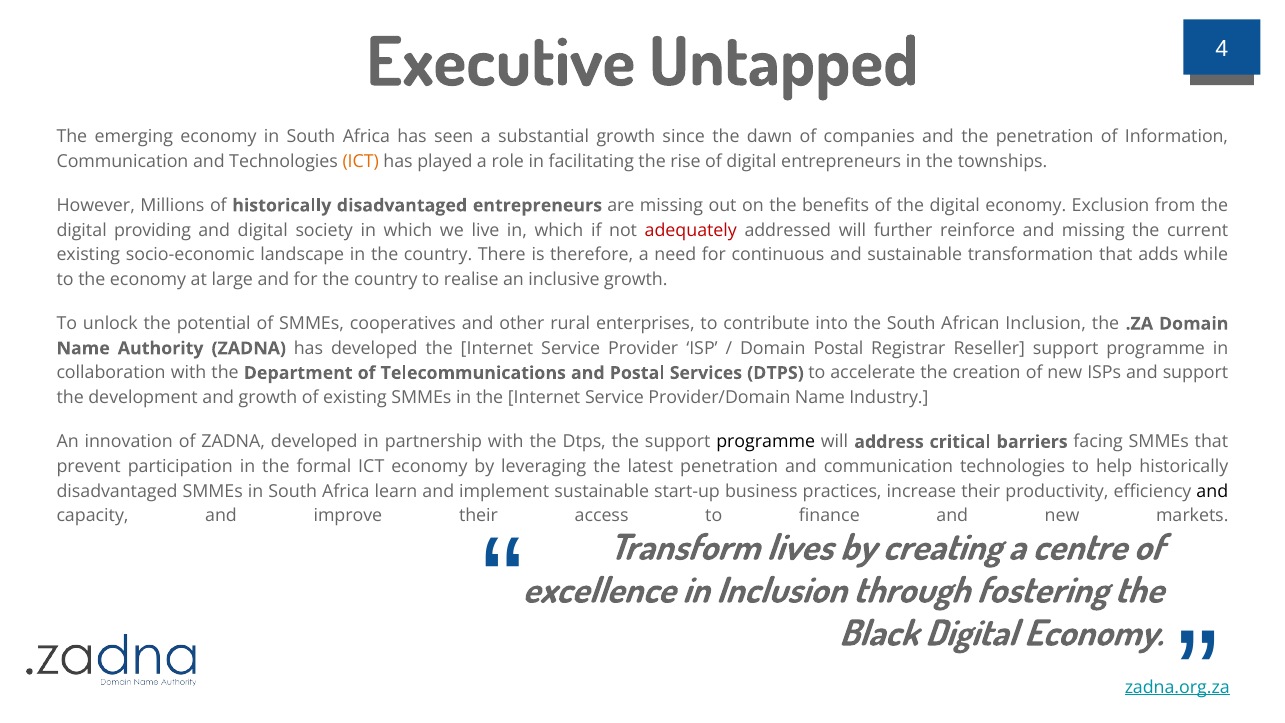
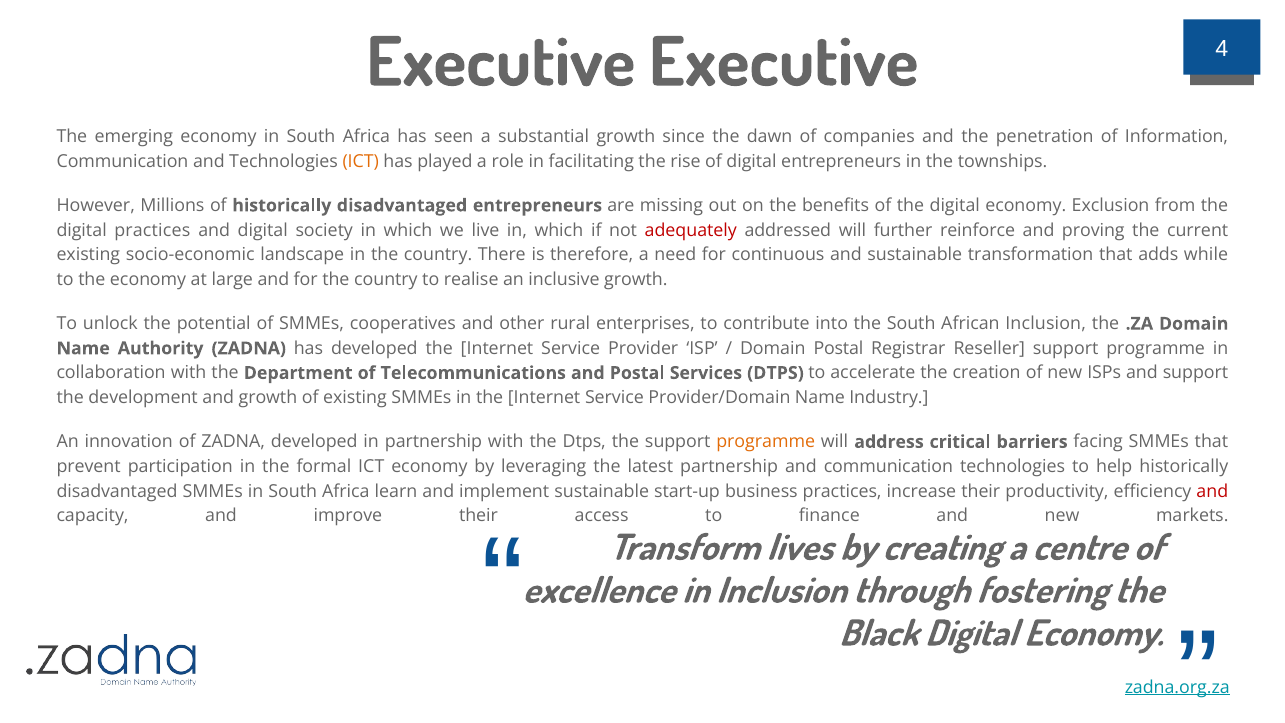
Executive Untapped: Untapped -> Executive (784, 63)
digital providing: providing -> practices (152, 230)
and missing: missing -> proving (1093, 230)
programme colour: black -> orange (766, 442)
latest penetration: penetration -> partnership (729, 466)
and colour: black -> red (1212, 491)
